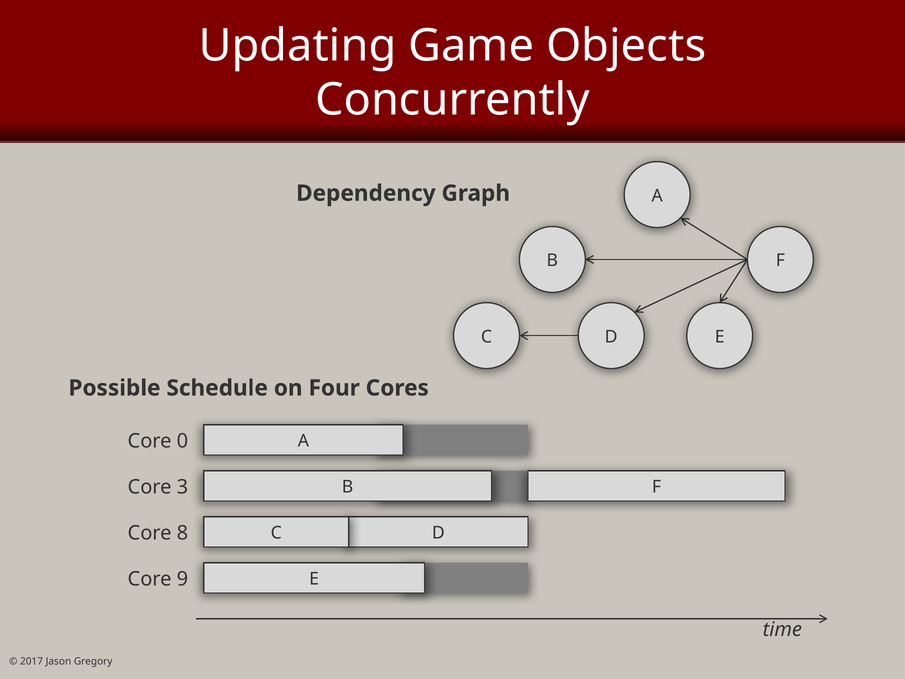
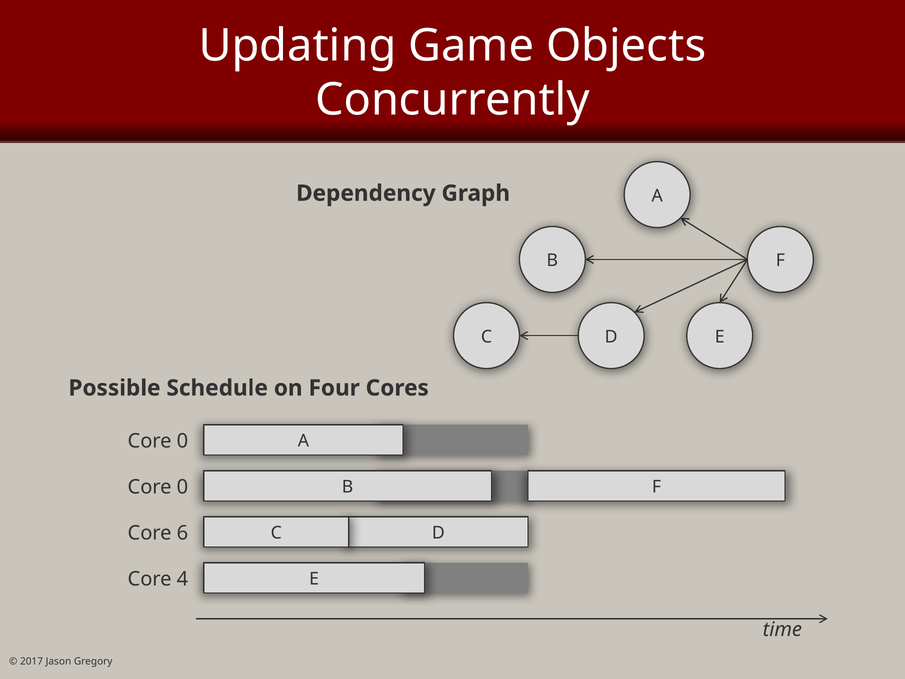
3: 3 -> 0 (182, 487)
8: 8 -> 6 (182, 533)
9: 9 -> 4 (182, 579)
